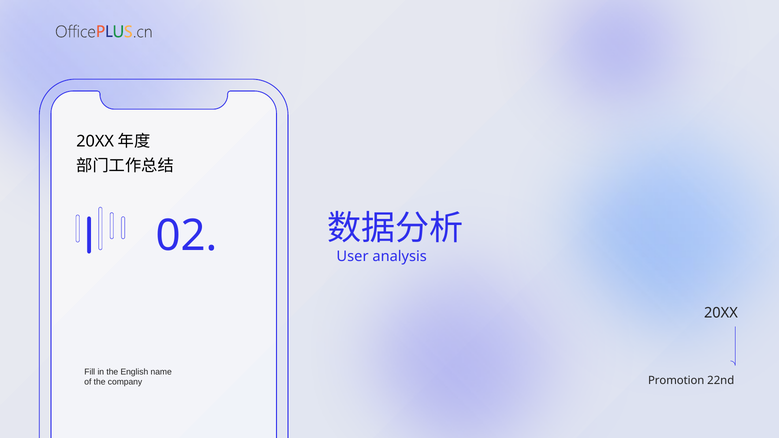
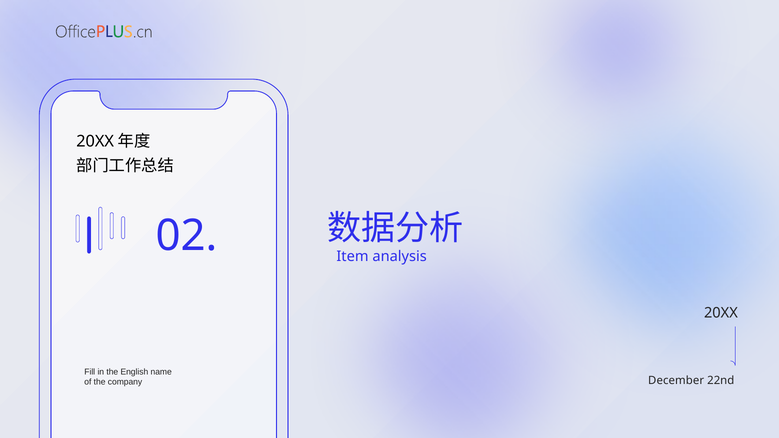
User: User -> Item (352, 257)
Promotion: Promotion -> December (676, 381)
